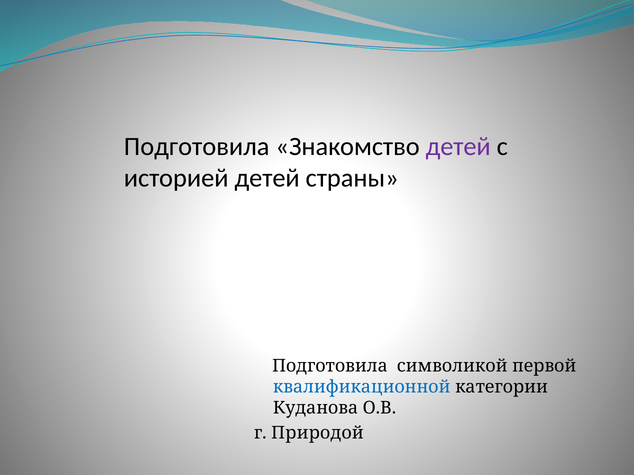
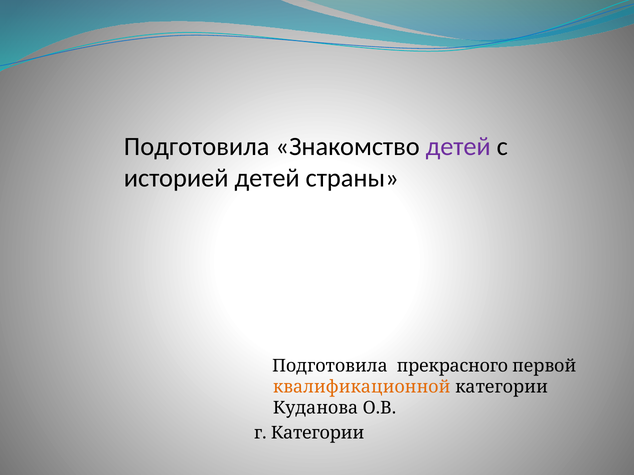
символикой: символикой -> прекрасного (452, 366)
квалификационной colour: blue -> orange (362, 387)
г Природой: Природой -> Категории (318, 433)
